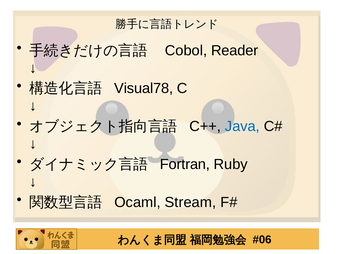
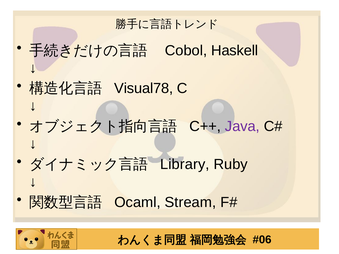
Reader: Reader -> Haskell (235, 51)
Java colour: blue -> purple (242, 126)
Fortran: Fortran -> Library (185, 164)
